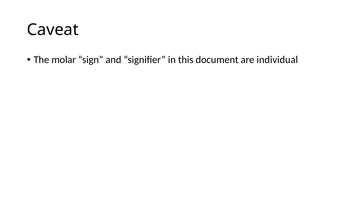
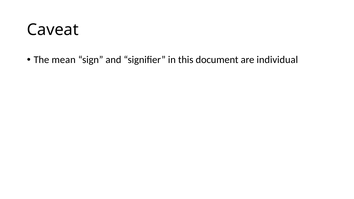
molar: molar -> mean (64, 60)
